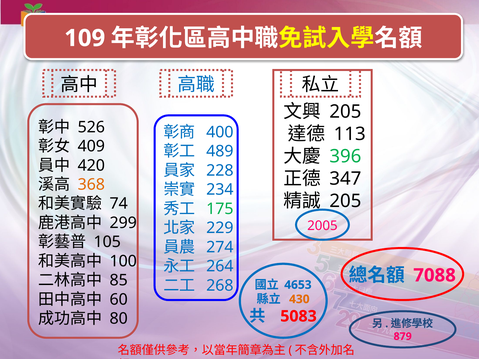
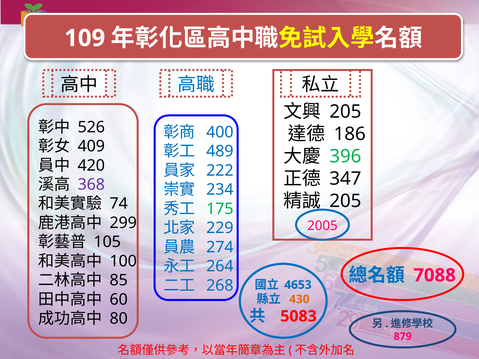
113: 113 -> 186 (350, 134)
228: 228 -> 222 (220, 171)
368 colour: orange -> purple (91, 185)
